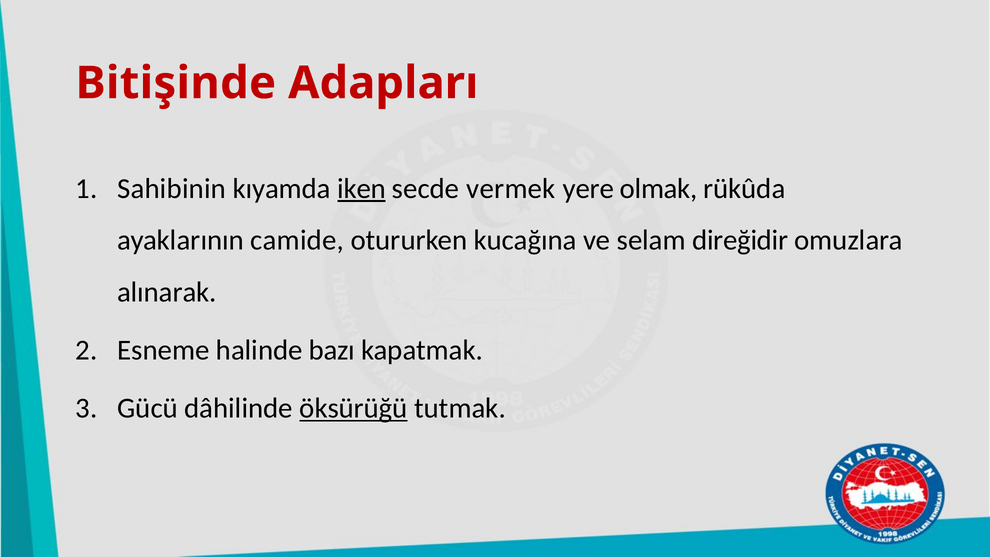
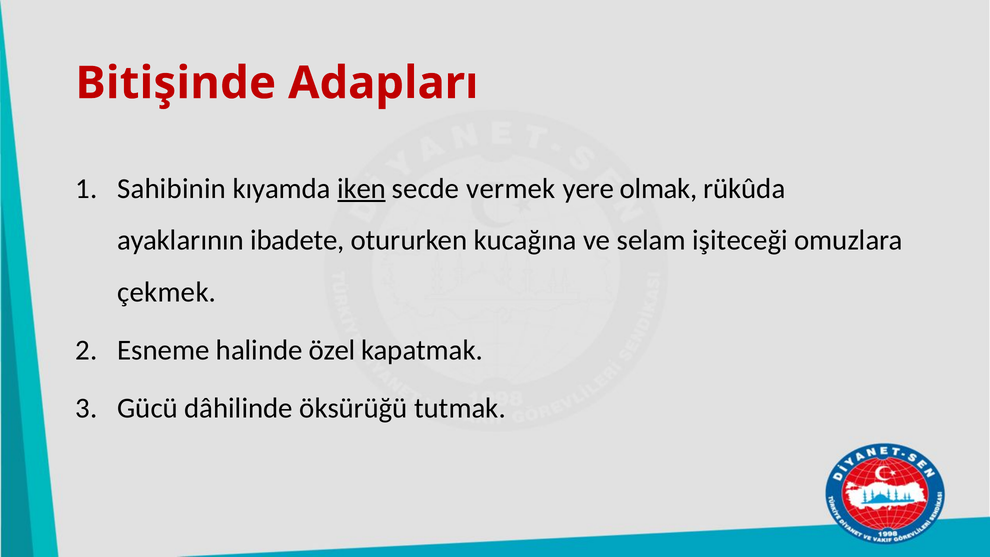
camide: camide -> ibadete (297, 240)
direğidir: direğidir -> işiteceği (740, 240)
alınarak: alınarak -> çekmek (167, 292)
bazı: bazı -> özel (332, 350)
öksürüğü underline: present -> none (353, 408)
